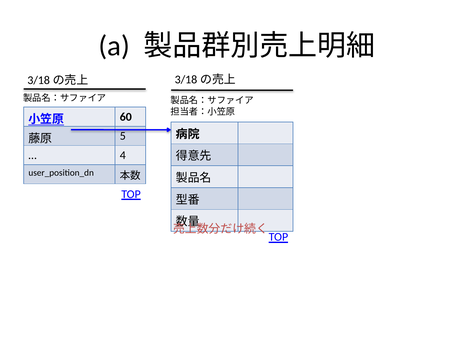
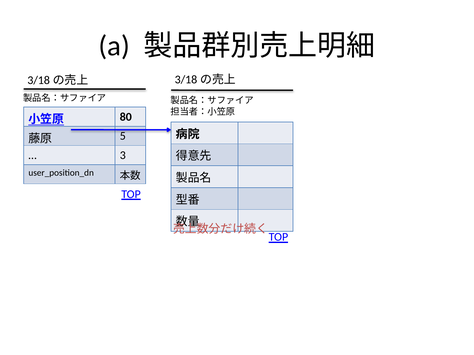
60: 60 -> 80 (126, 117)
4: 4 -> 3 (123, 155)
